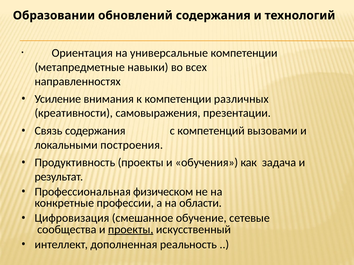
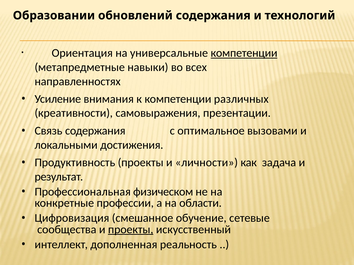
компетенции underline: none -> present (244, 53)
компетенций: компетенций -> оптимальное (211, 131)
построения: построения -> достижения (132, 145)
обучения: обучения -> личности (207, 163)
